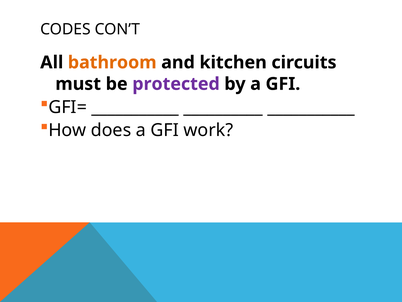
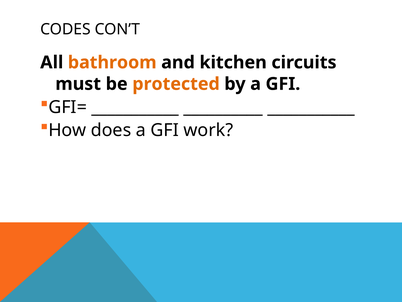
protected colour: purple -> orange (176, 84)
